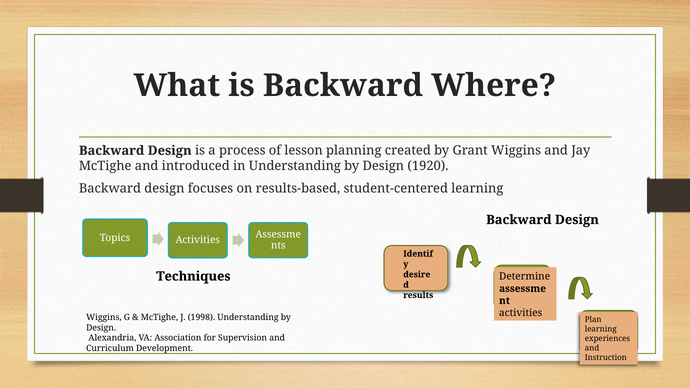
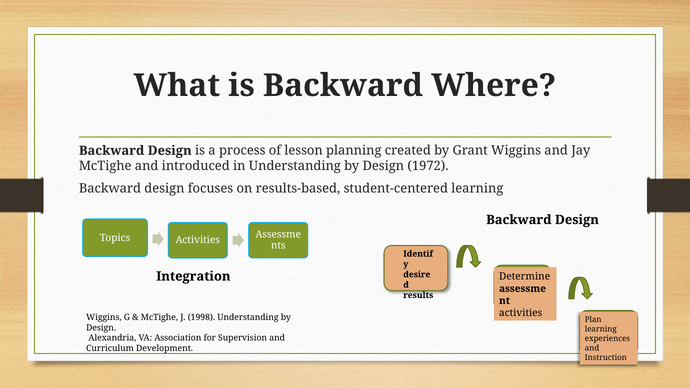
1920: 1920 -> 1972 (428, 166)
Techniques: Techniques -> Integration (193, 276)
